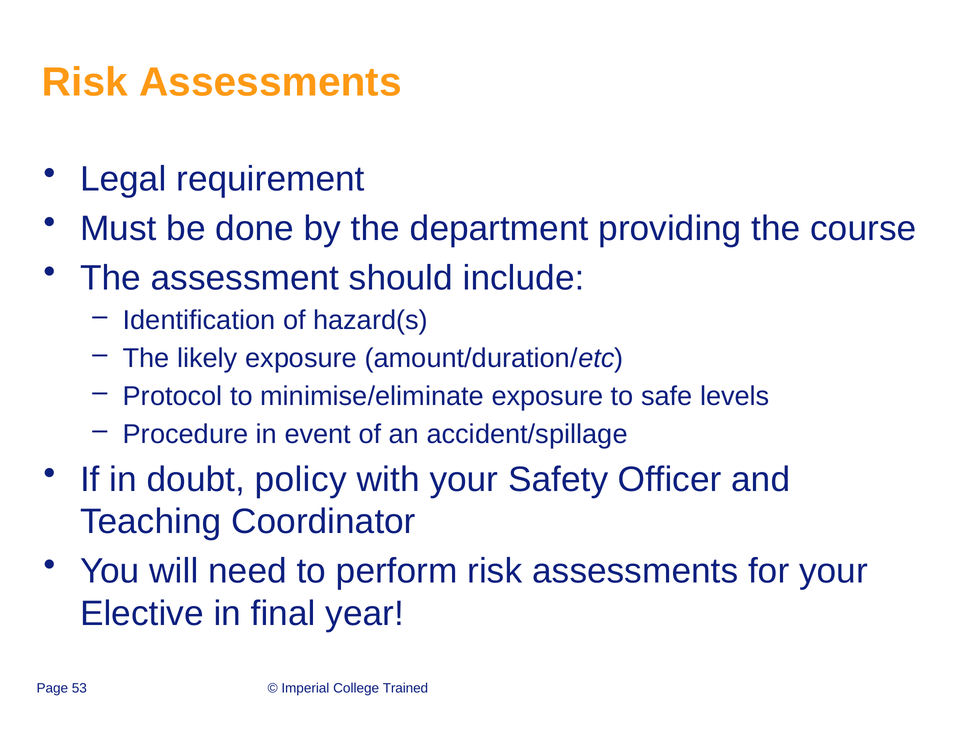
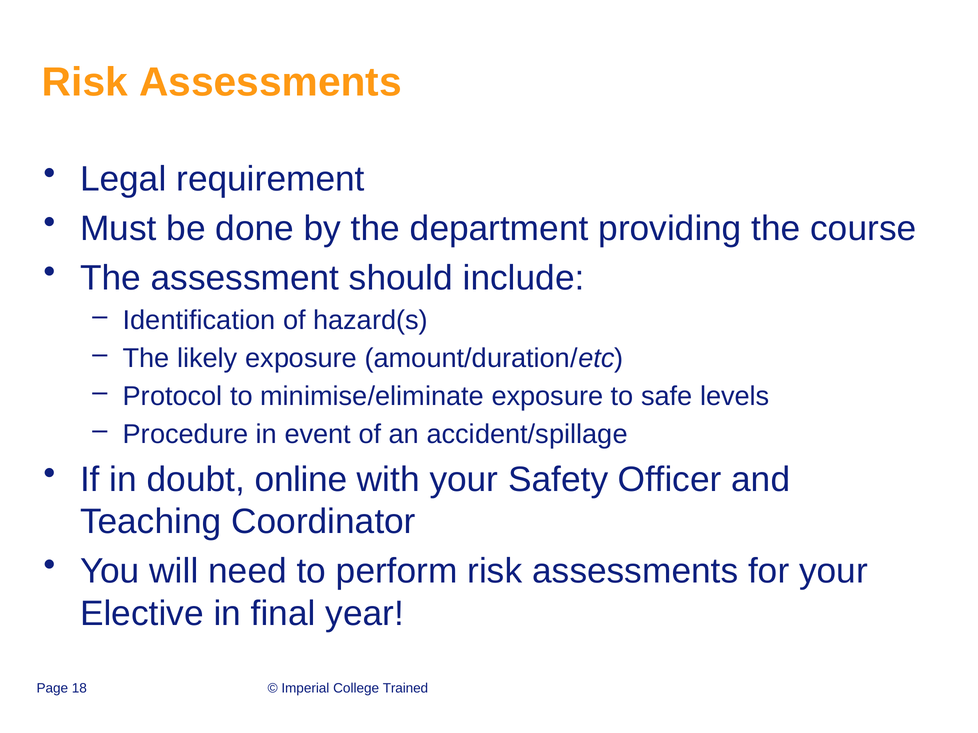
policy: policy -> online (301, 480)
53: 53 -> 18 (79, 689)
